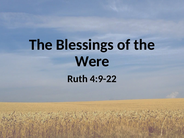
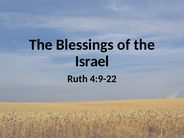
Were: Were -> Israel (92, 61)
